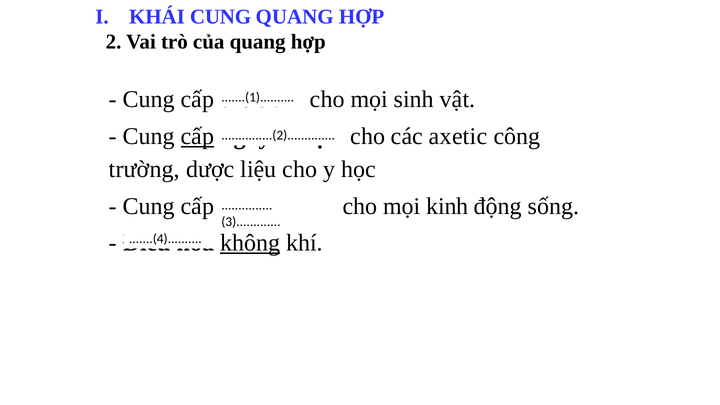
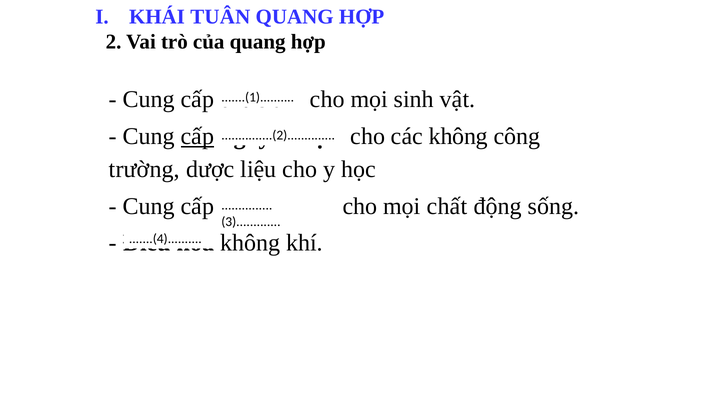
KHÁI CUNG: CUNG -> TUÂN (220, 17)
các axetic: axetic -> không (458, 136)
kinh: kinh -> chất (447, 206)
không underline: present -> none (250, 243)
